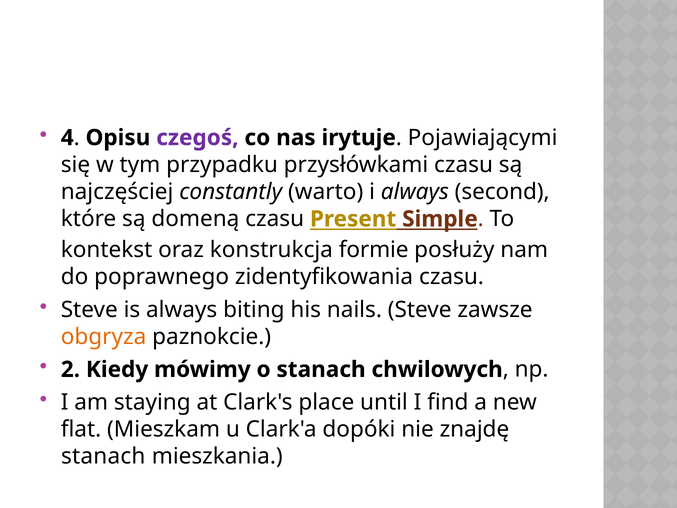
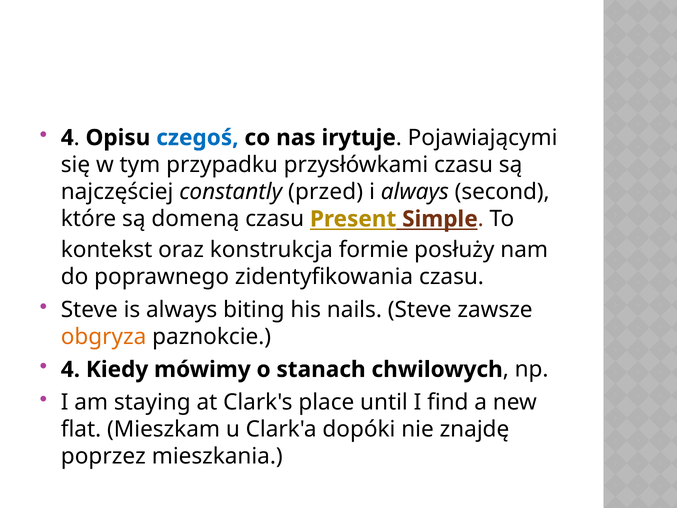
czegoś colour: purple -> blue (197, 138)
warto: warto -> przed (326, 192)
2: 2 -> 4 (70, 369)
stanach: stanach -> poprzez (103, 456)
